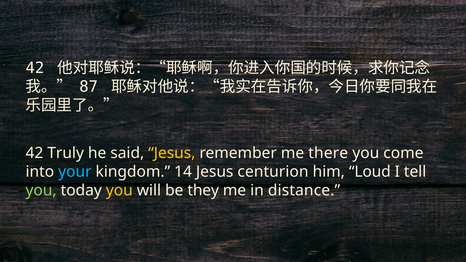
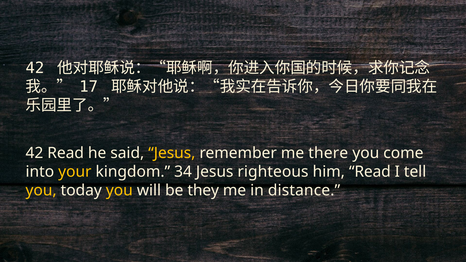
87: 87 -> 17 (89, 87)
42 Truly: Truly -> Read (66, 153)
your colour: light blue -> yellow (75, 172)
14: 14 -> 34 (183, 172)
centurion: centurion -> righteous (273, 172)
him Loud: Loud -> Read (370, 172)
you colour: light green -> yellow (41, 190)
